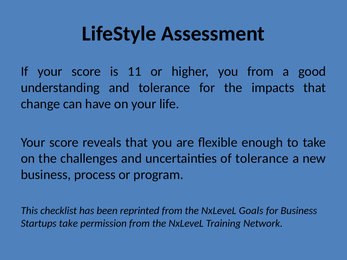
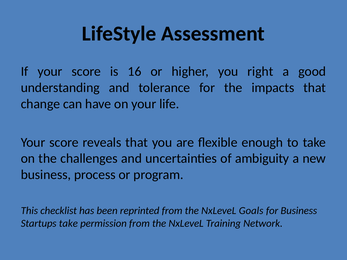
11: 11 -> 16 (135, 72)
you from: from -> right (260, 72)
of tolerance: tolerance -> ambiguity (262, 159)
